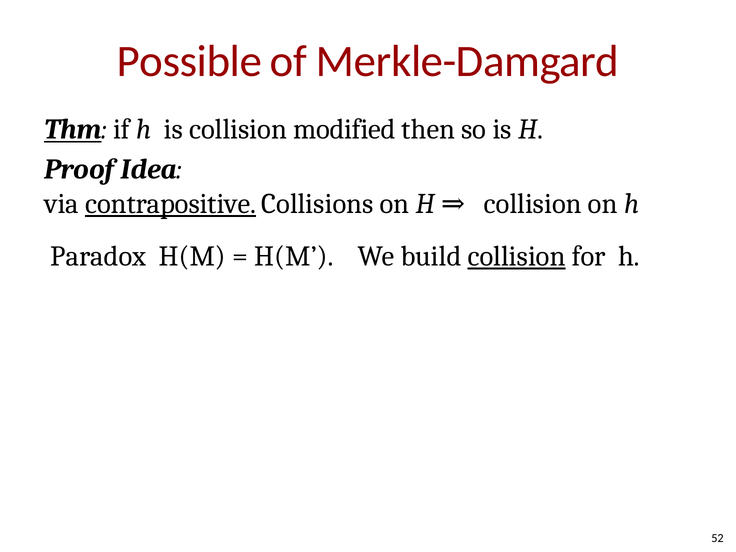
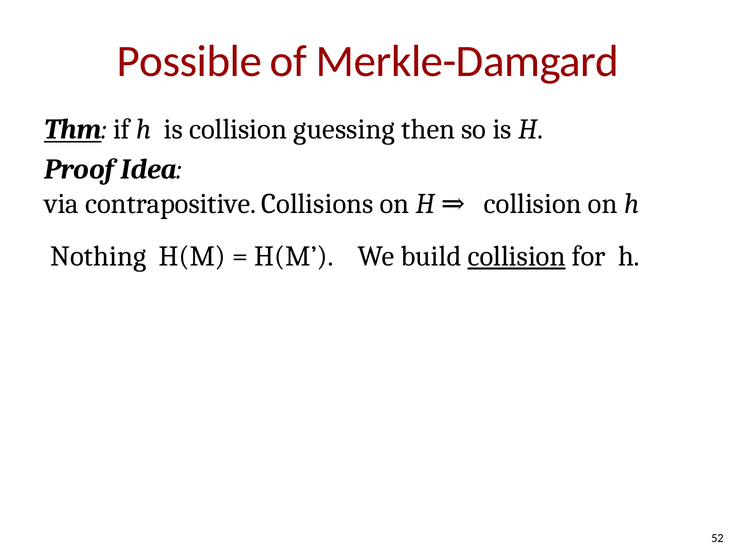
modified: modified -> guessing (344, 129)
contrapositive underline: present -> none (171, 204)
Paradox: Paradox -> Nothing (98, 256)
